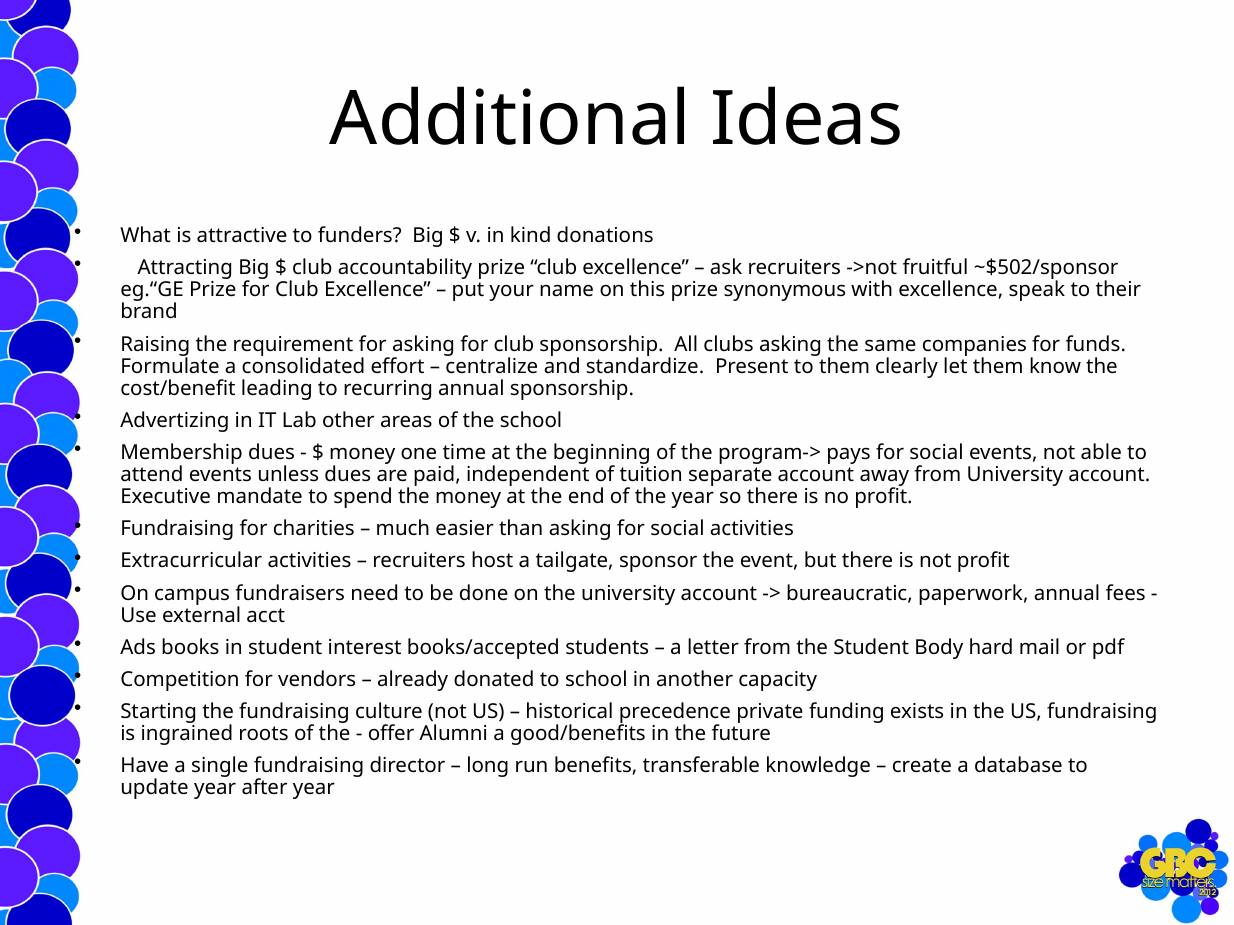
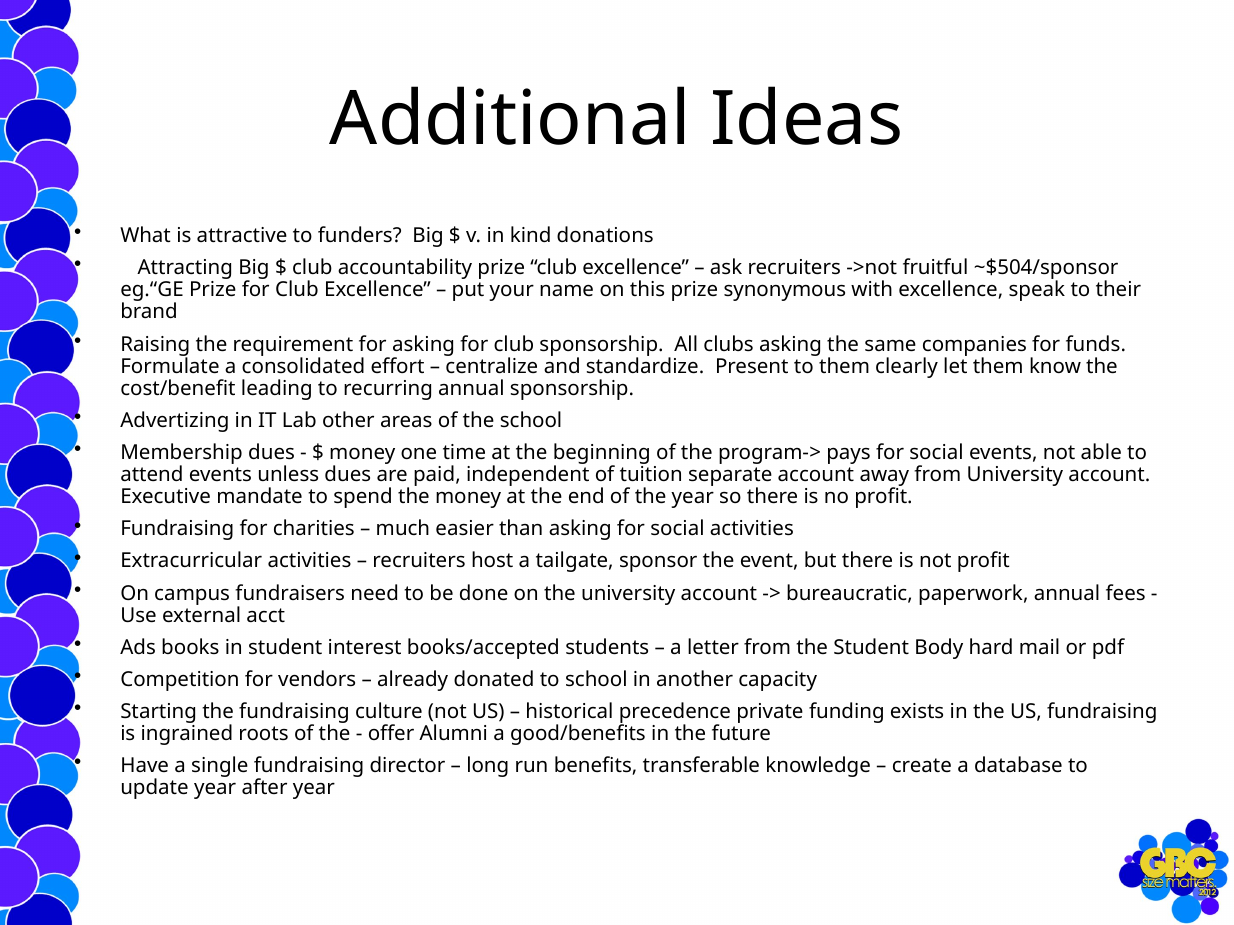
~$502/sponsor: ~$502/sponsor -> ~$504/sponsor (1046, 268)
